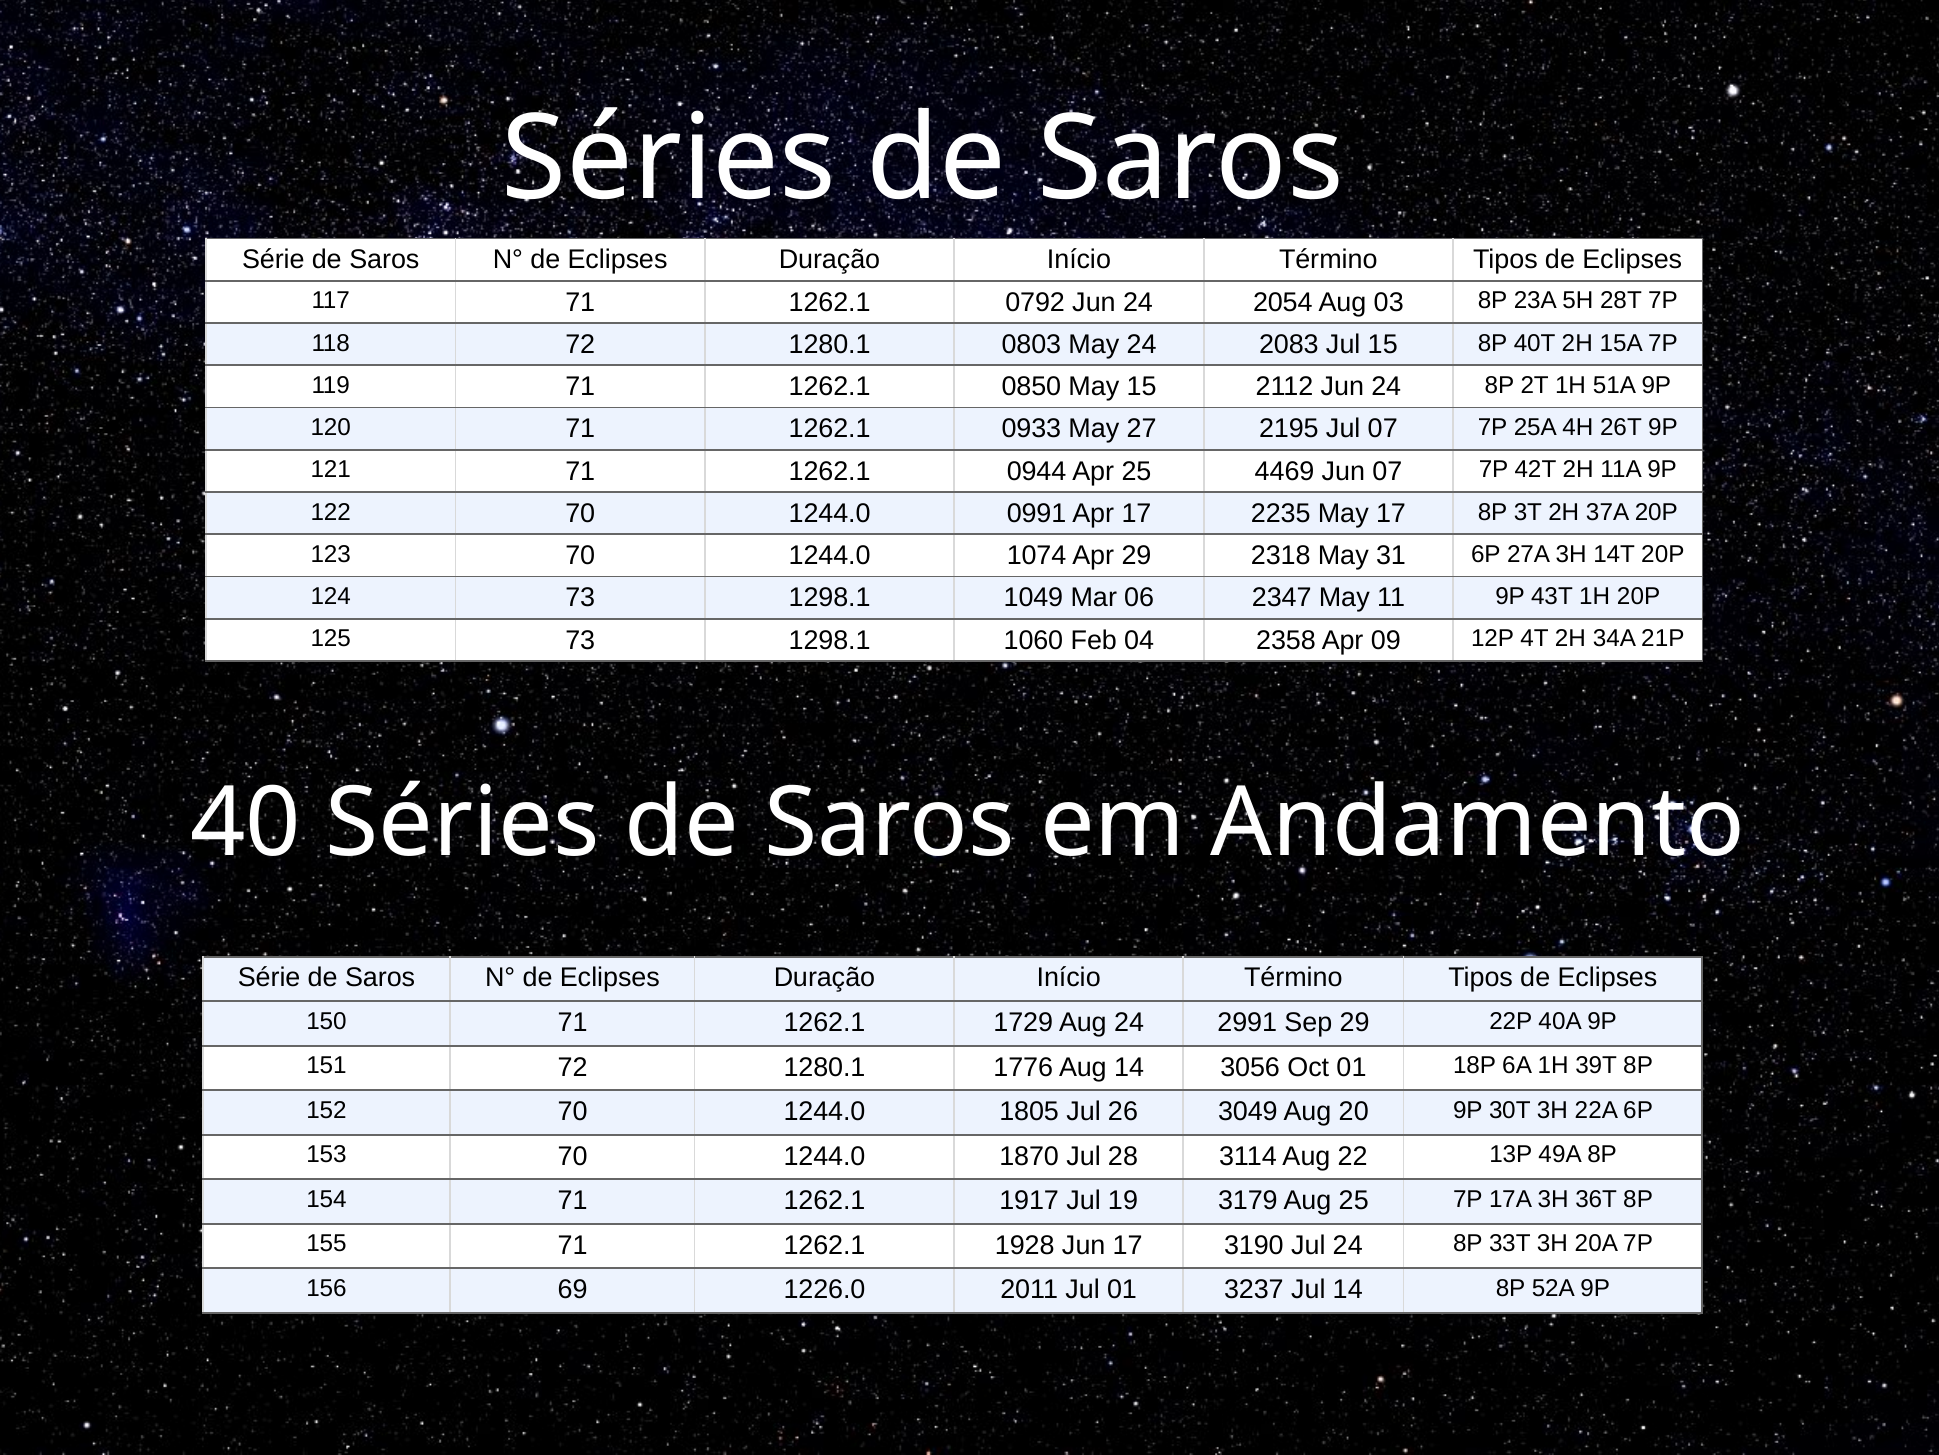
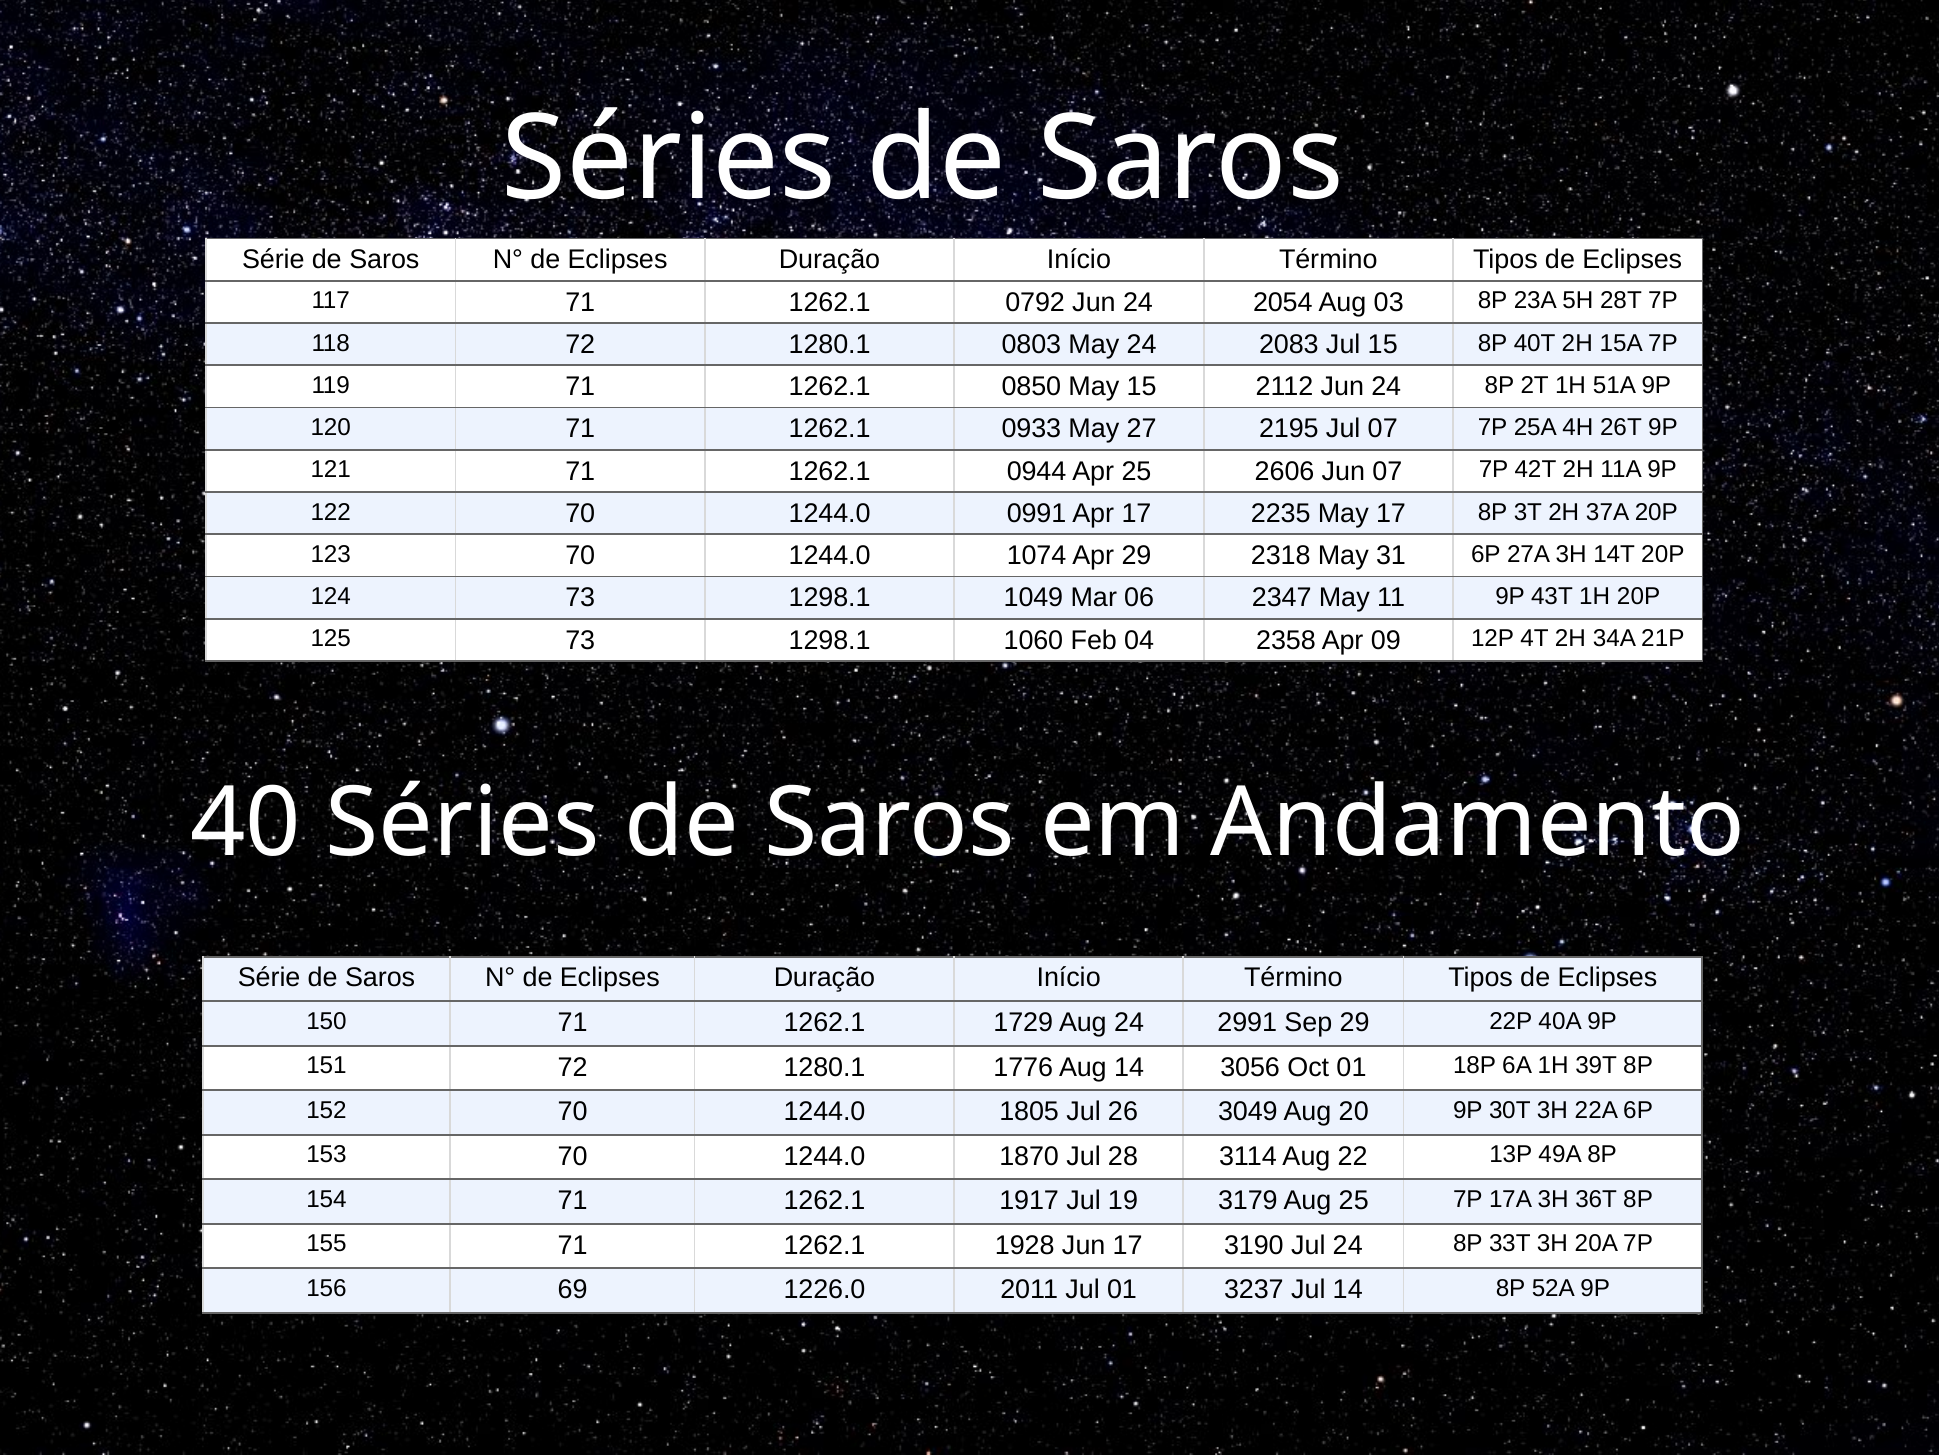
4469: 4469 -> 2606 (1285, 471)
